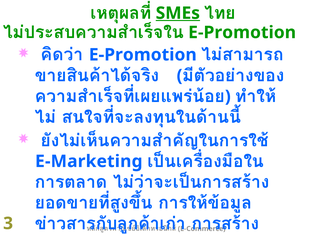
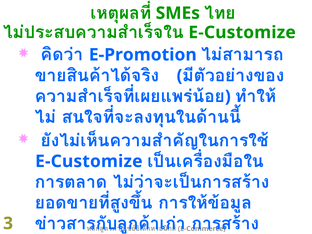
SMEs underline: present -> none (178, 13)
E-Promotion: E-Promotion -> E-Customize (242, 32)
E-Marketing: E-Marketing -> E-Customize (89, 161)
